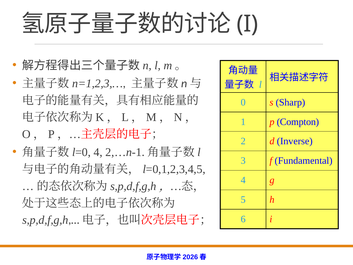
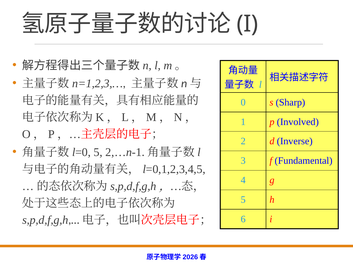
Compton: Compton -> Involved (298, 122)
4: 4 -> 5 (98, 152)
